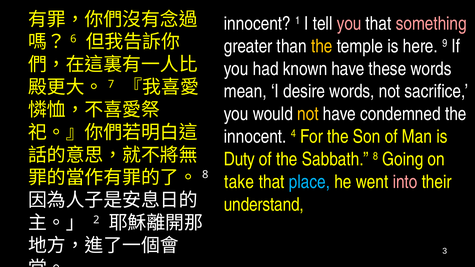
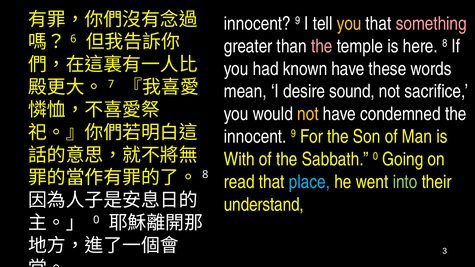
1: 1 -> 9 (298, 21)
you colour: pink -> yellow (349, 24)
the colour: yellow -> pink (322, 46)
9: 9 -> 8 (445, 43)
desire words: words -> sound (352, 91)
4: 4 -> 9 (293, 134)
Duty: Duty -> With (239, 159)
Sabbath 8: 8 -> 0 (375, 156)
take: take -> read (239, 182)
into colour: pink -> light green (405, 182)
2: 2 -> 0 (96, 220)
